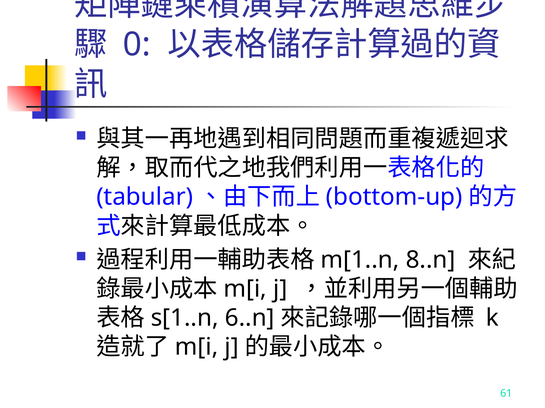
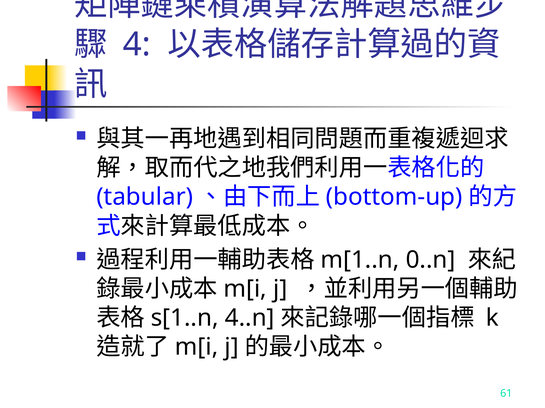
0: 0 -> 4 (137, 45)
8..n: 8..n -> 0..n (431, 260)
6..n: 6..n -> 4..n (250, 319)
